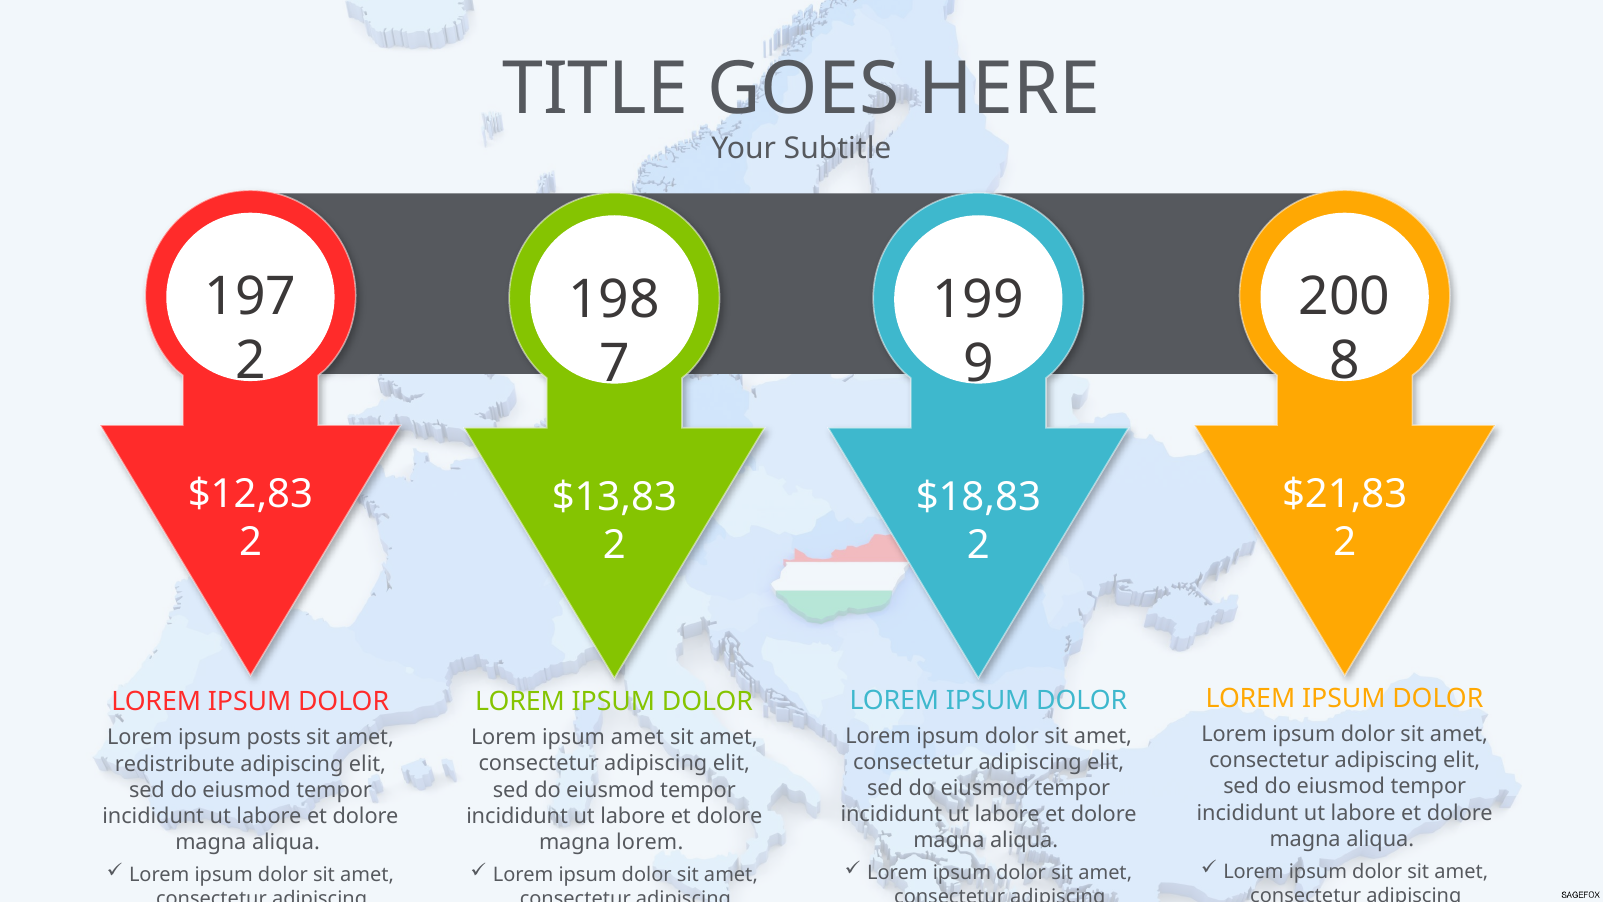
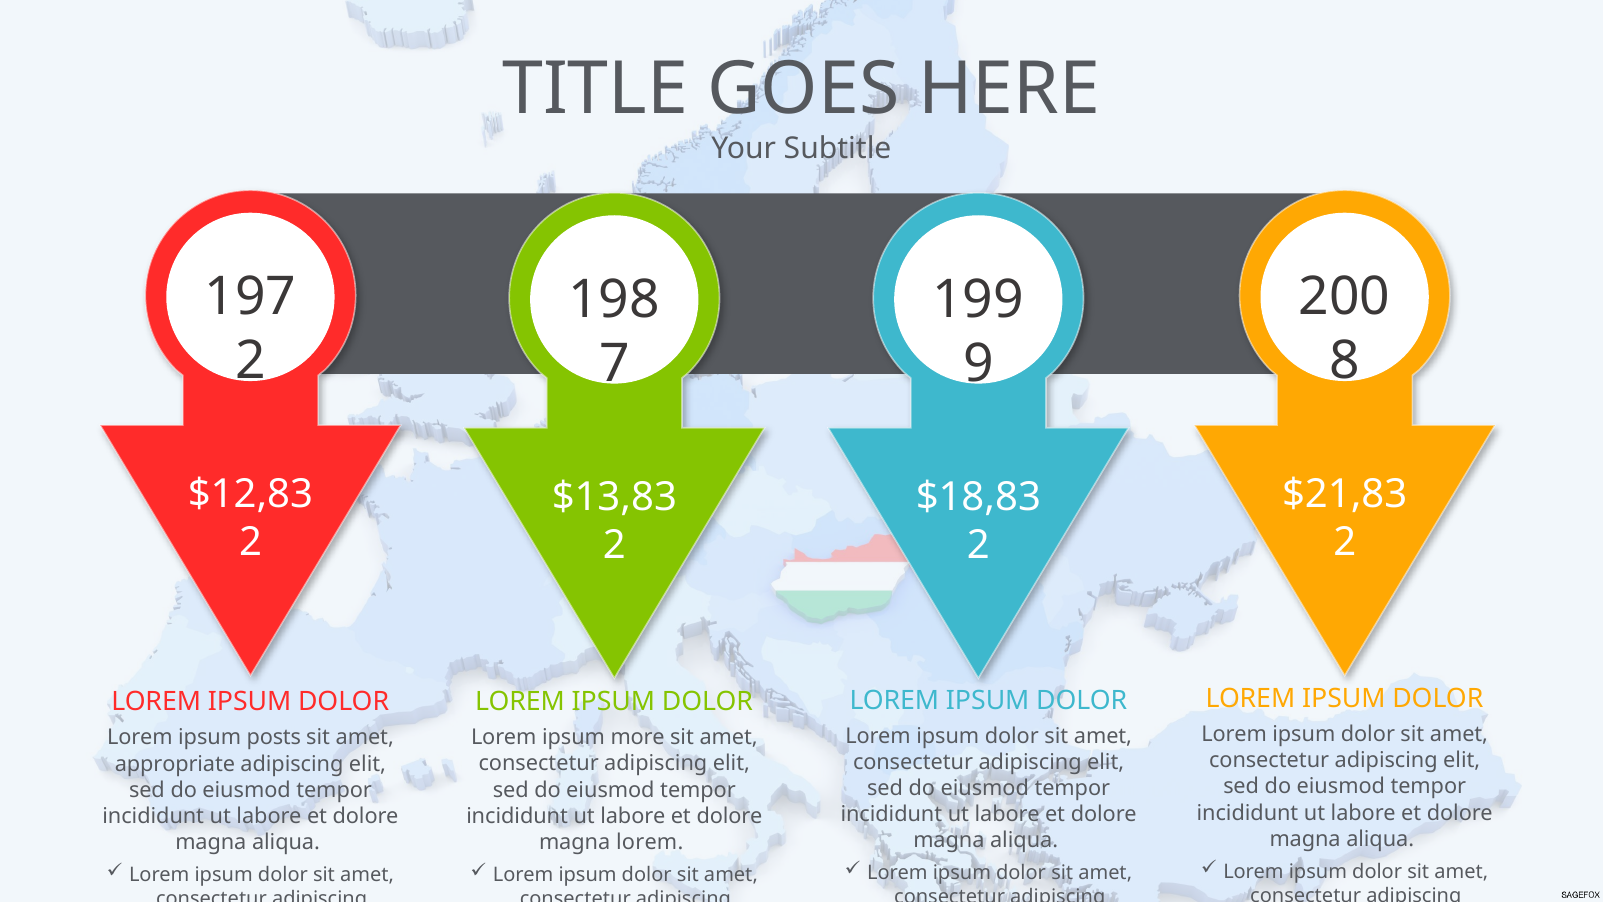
ipsum amet: amet -> more (638, 737)
redistribute: redistribute -> appropriate (175, 764)
